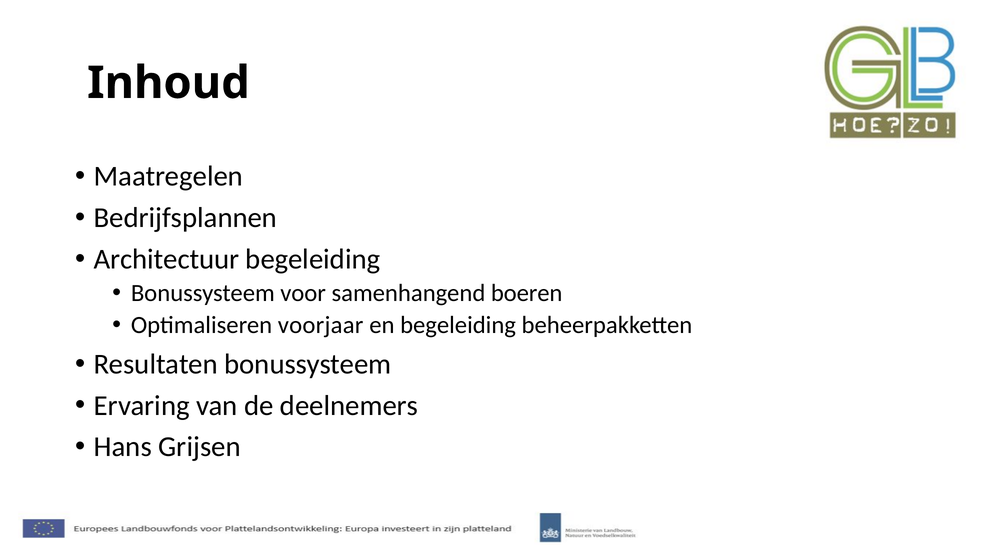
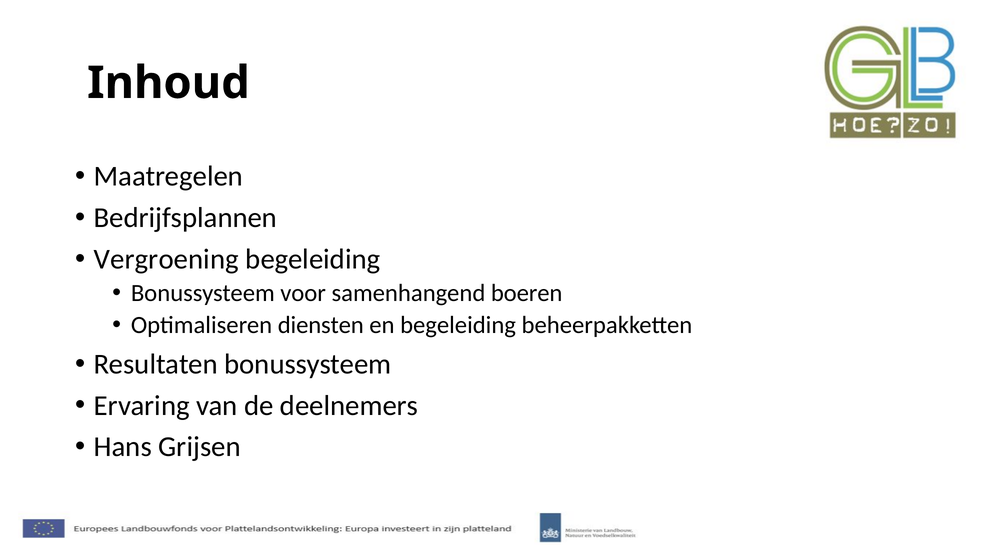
Architectuur: Architectuur -> Vergroening (166, 259)
voorjaar: voorjaar -> diensten (321, 325)
